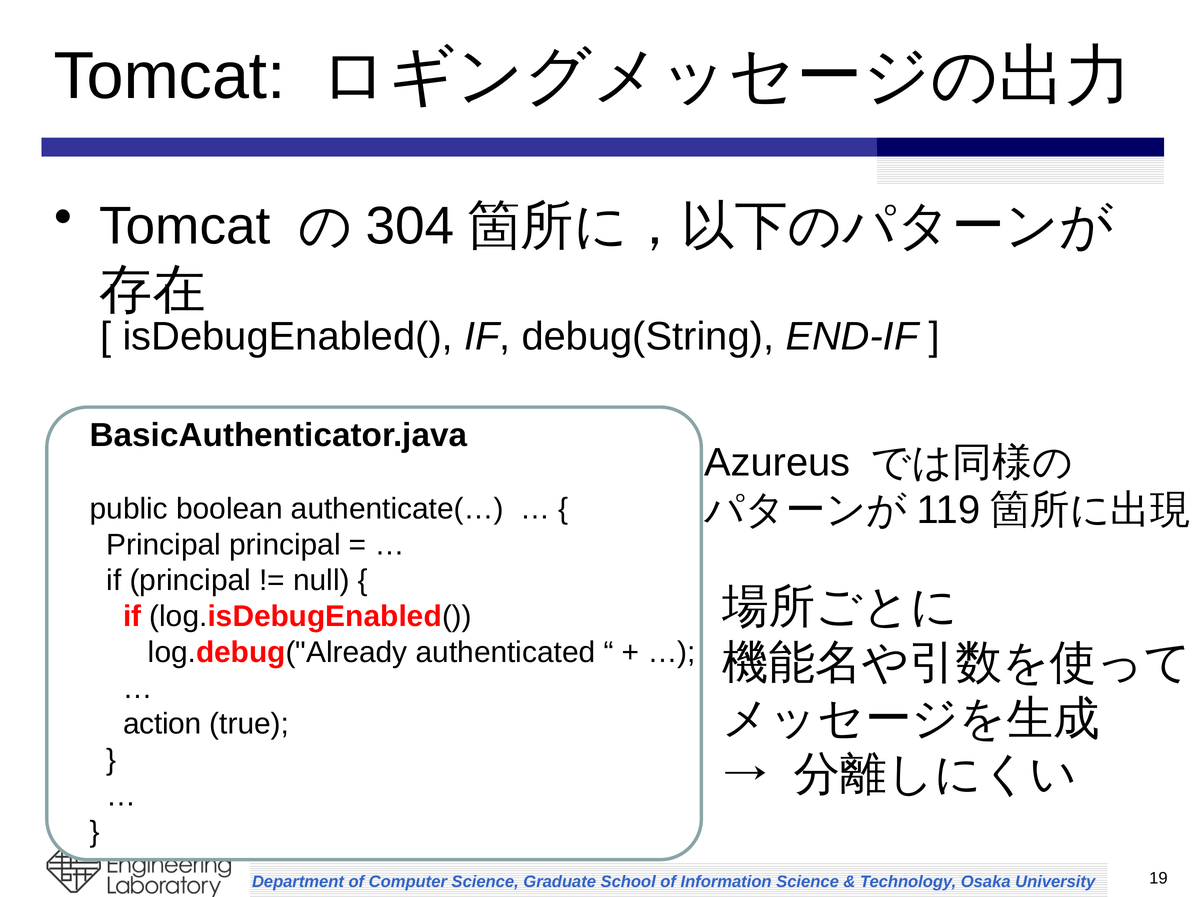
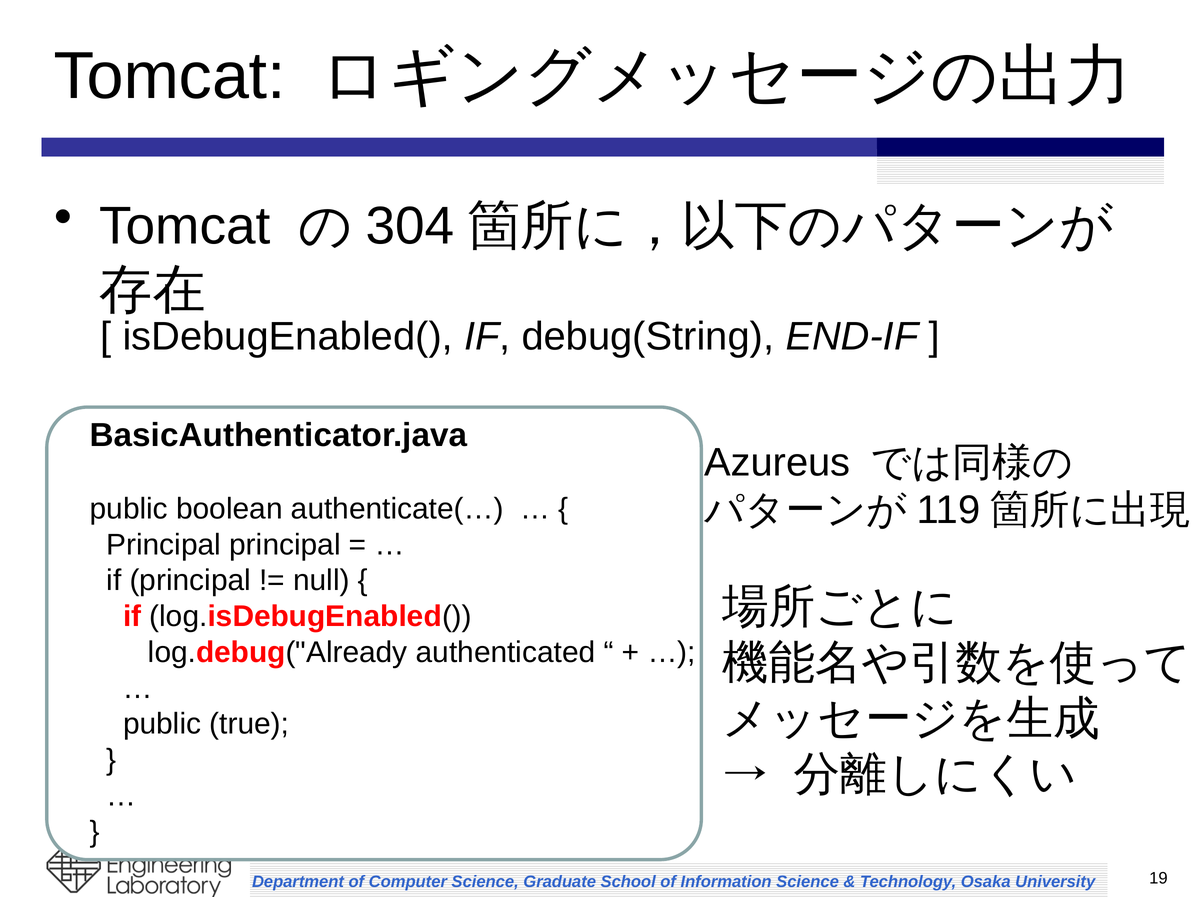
action: action -> public (162, 725)
